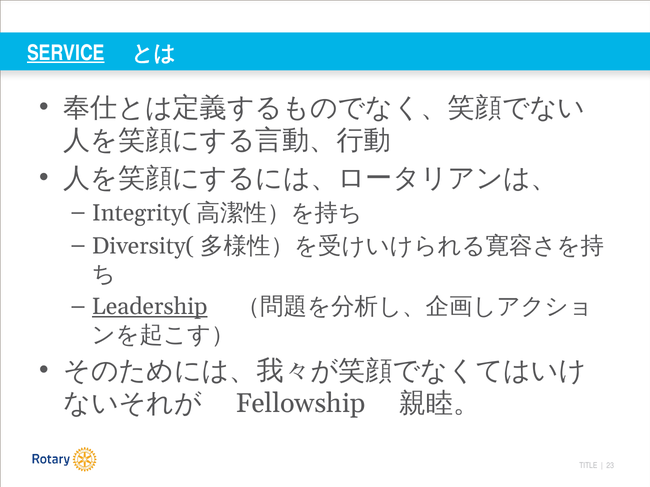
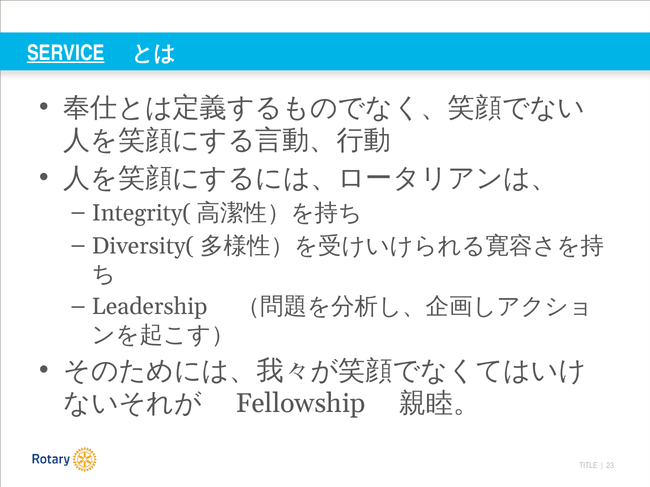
Leadership underline: present -> none (150, 307)
